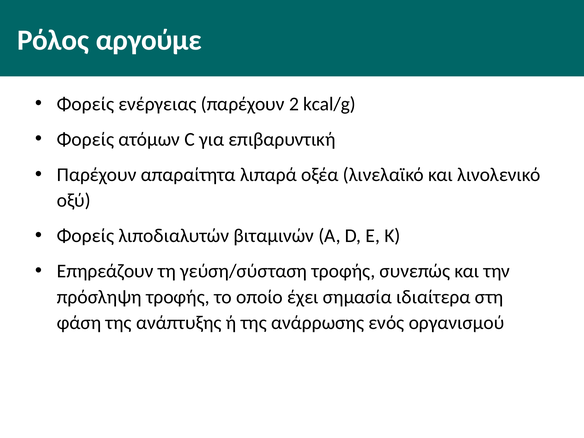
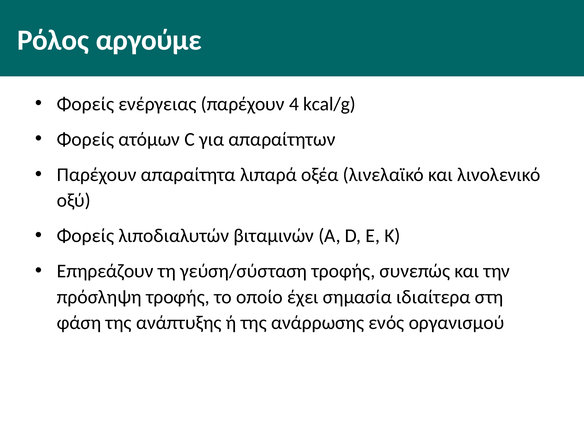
2: 2 -> 4 (294, 104)
επιβαρυντική: επιβαρυντική -> απαραίτητων (282, 139)
